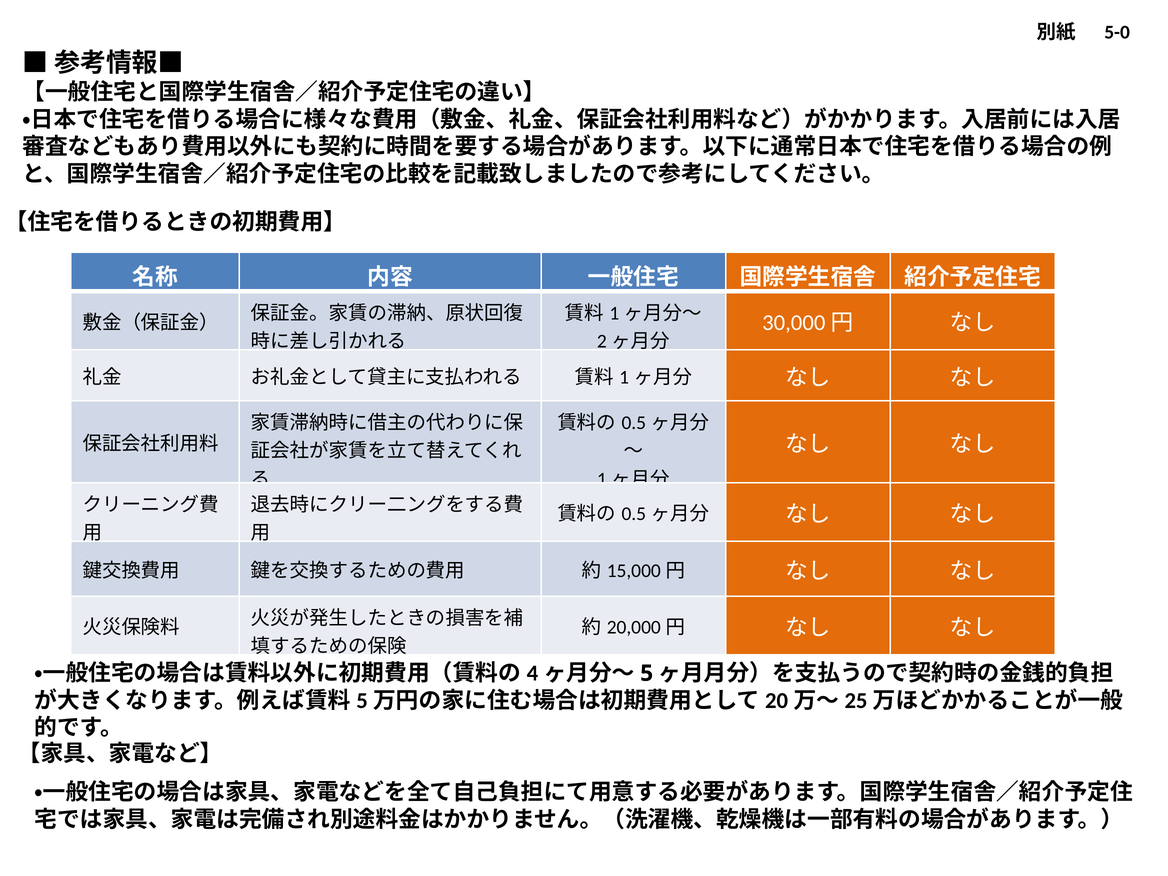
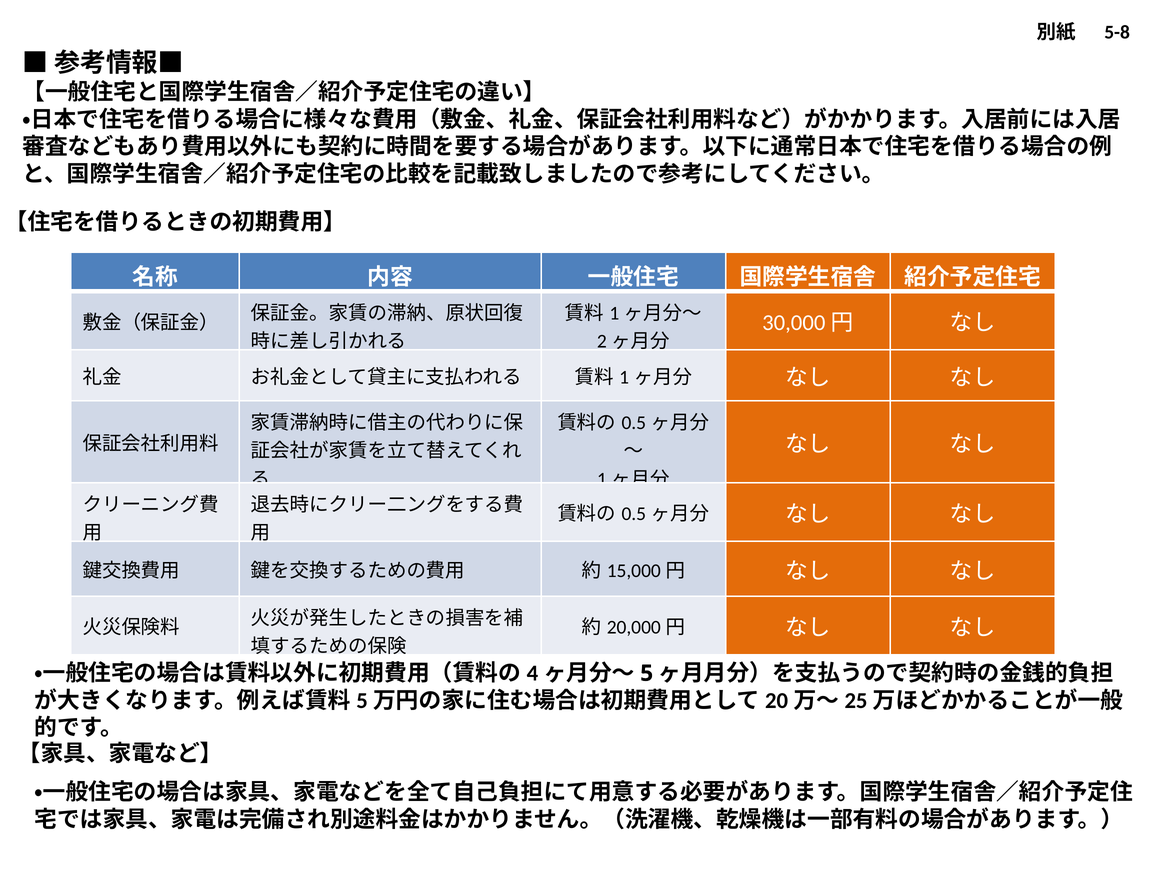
5-0: 5-0 -> 5-8 (1117, 33)
